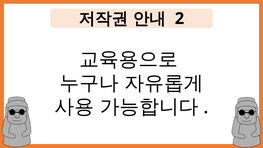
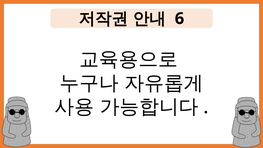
2: 2 -> 6 (179, 19)
